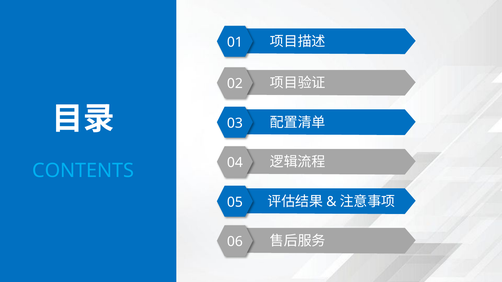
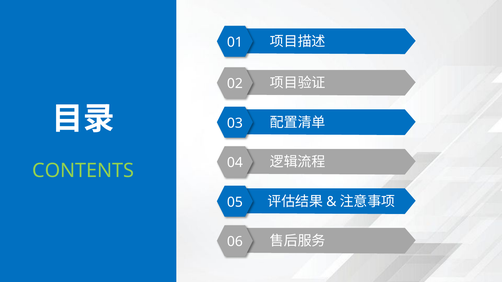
CONTENTS colour: light blue -> light green (83, 171)
